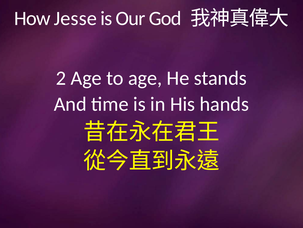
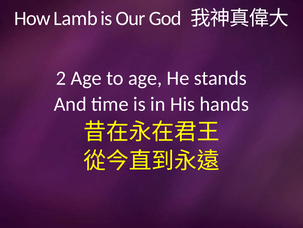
Jesse: Jesse -> Lamb (76, 18)
